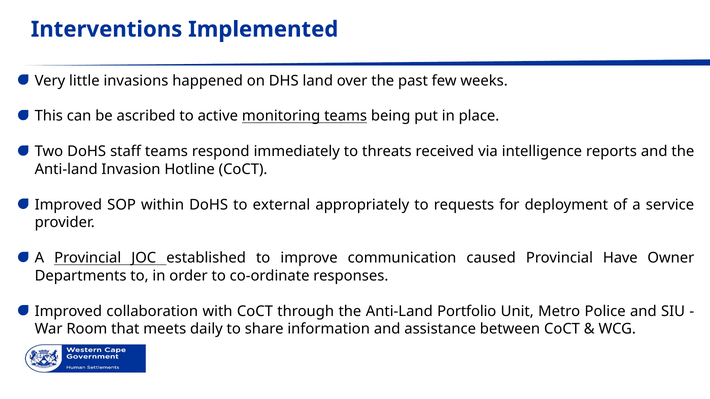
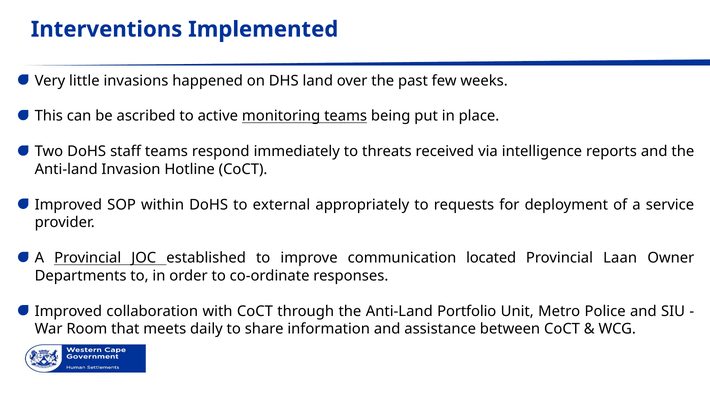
caused: caused -> located (491, 258)
Have: Have -> Laan (620, 258)
